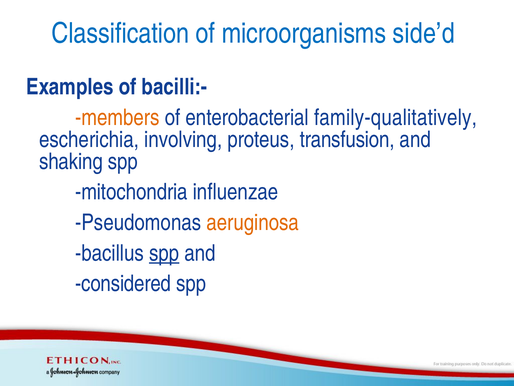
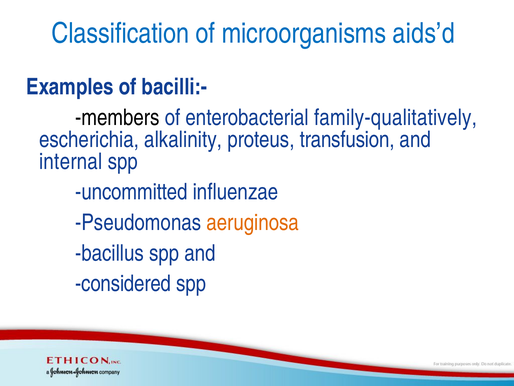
side’d: side’d -> aids’d (424, 33)
members colour: orange -> black (117, 117)
involving: involving -> alkalinity (183, 139)
shaking: shaking -> internal (71, 161)
mitochondria: mitochondria -> uncommitted (131, 192)
spp underline: present -> none (164, 253)
